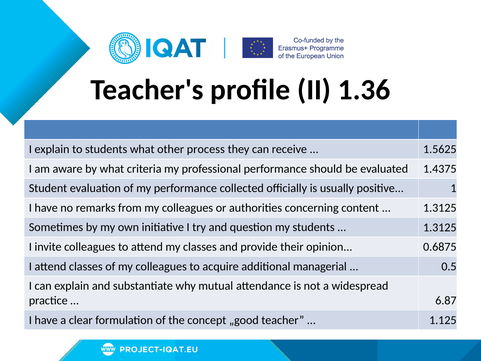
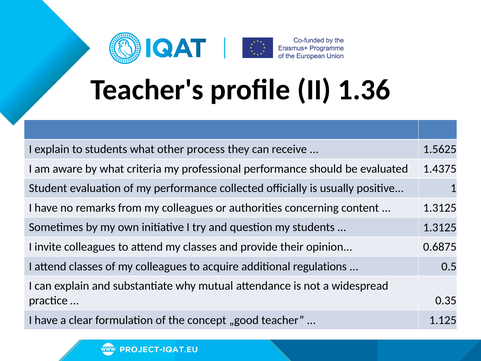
managerial: managerial -> regulations (320, 266)
6.87: 6.87 -> 0.35 (446, 300)
